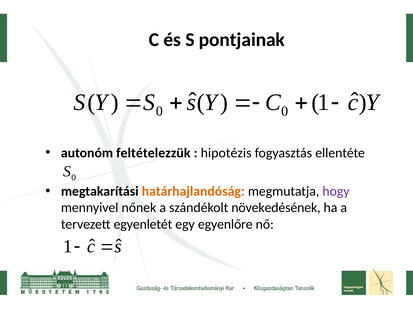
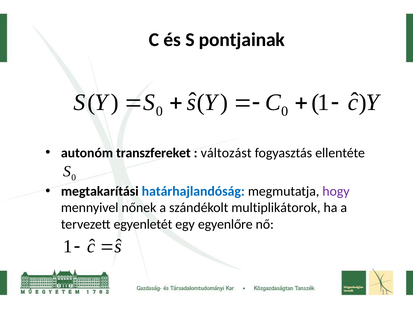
feltételezzük: feltételezzük -> transzfereket (153, 153)
hipotézis: hipotézis -> változást (226, 153)
határhajlandóság colour: orange -> blue (193, 192)
növekedésének: növekedésének -> multiplikátorok (276, 208)
